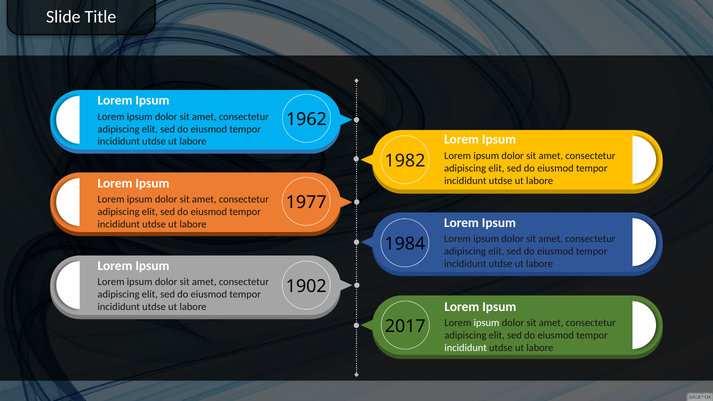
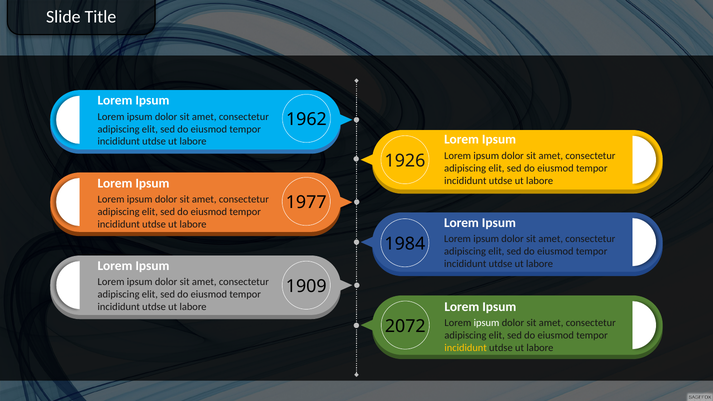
1982: 1982 -> 1926 (405, 161)
1902: 1902 -> 1909 (306, 286)
2017: 2017 -> 2072 (405, 326)
incididunt colour: white -> yellow (466, 348)
